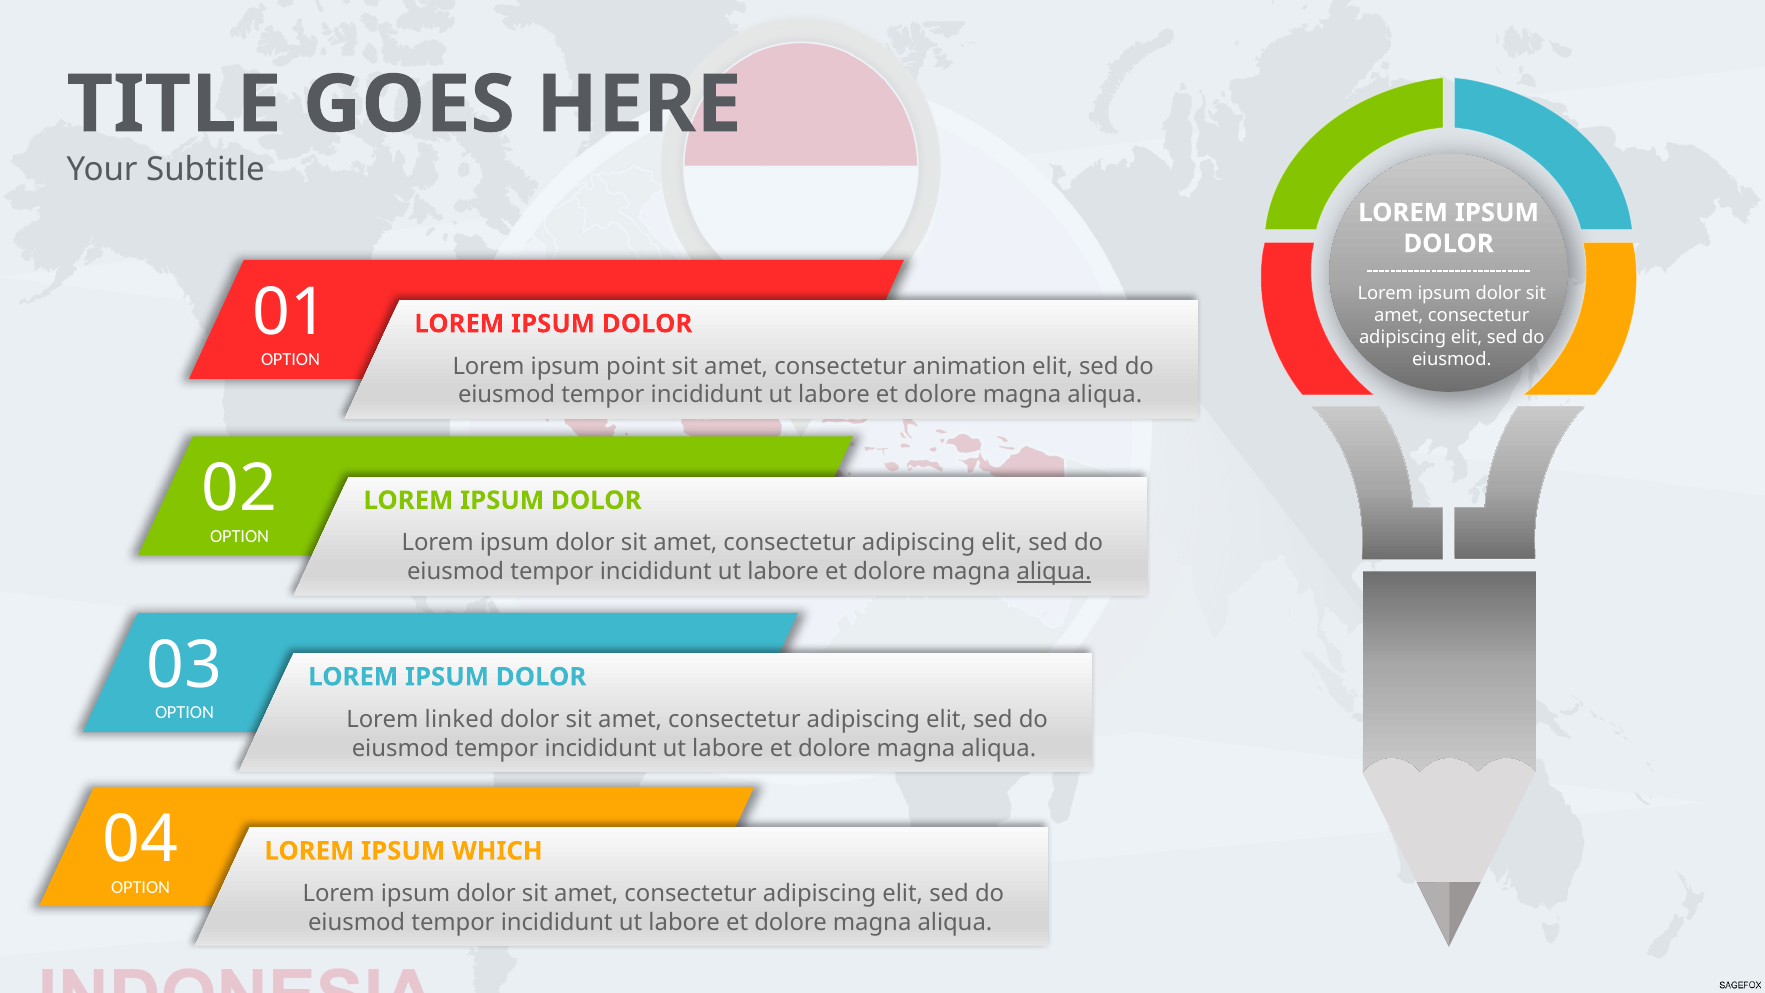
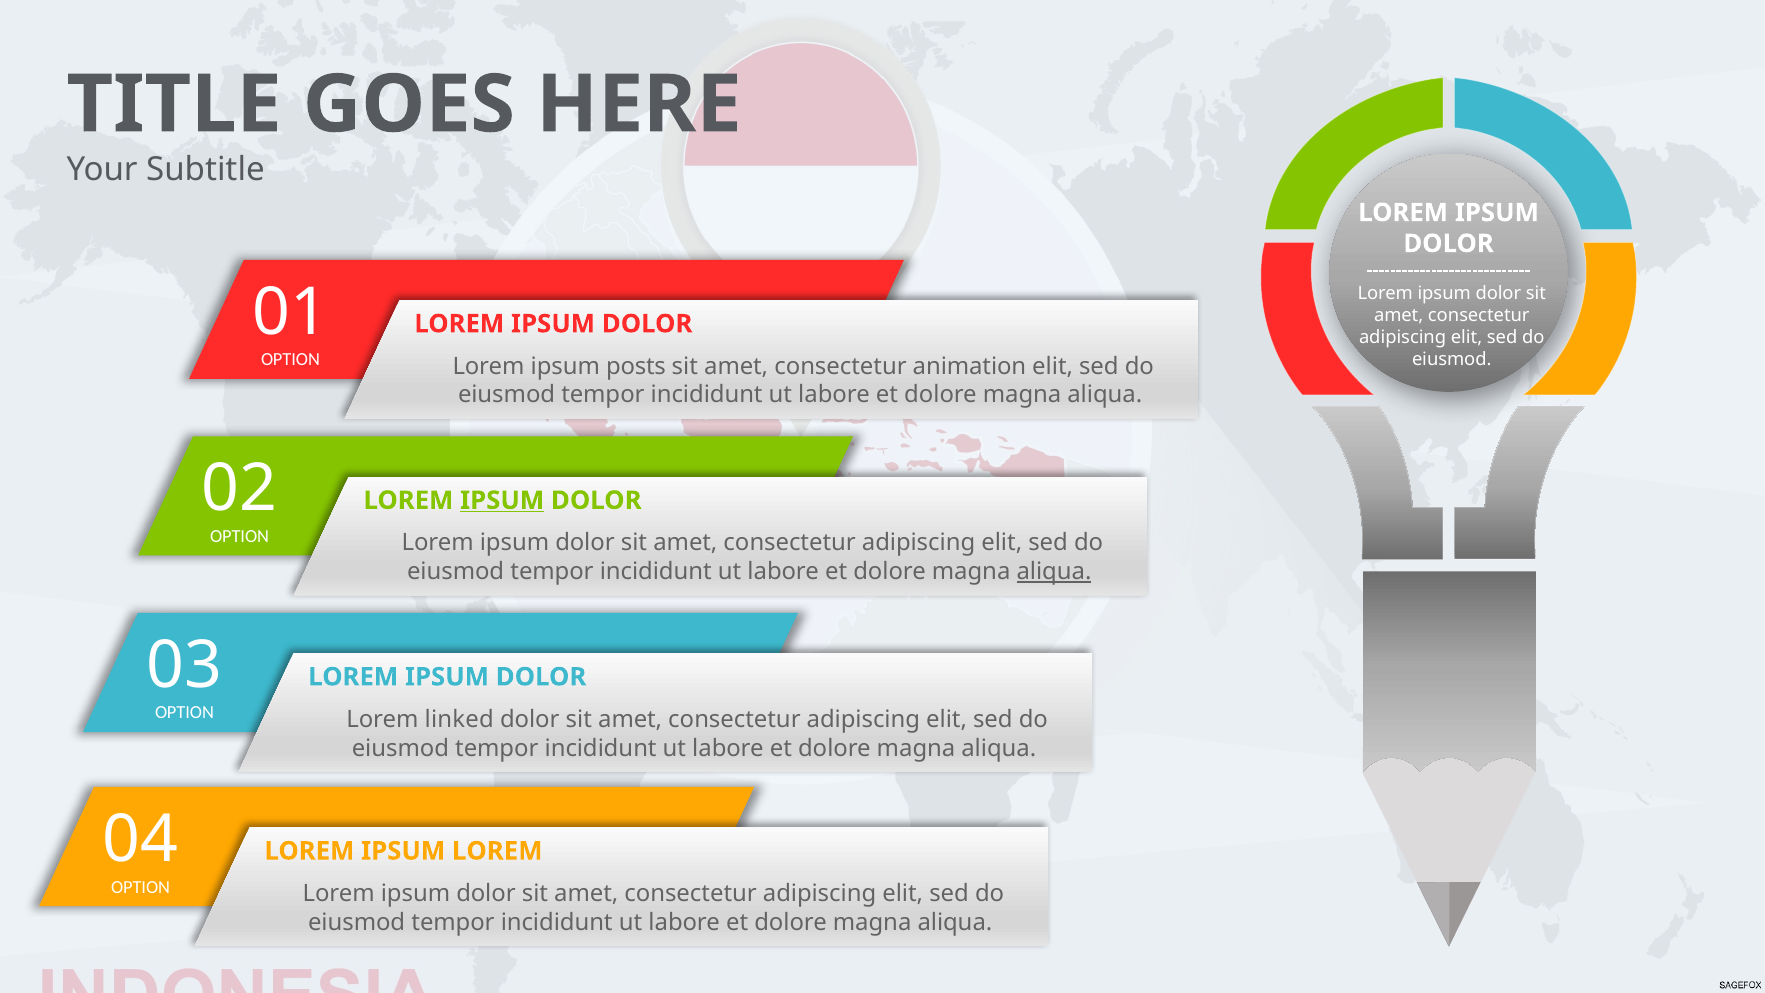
point: point -> posts (636, 366)
IPSUM underline: none -> present (502, 500)
IPSUM WHICH: WHICH -> LOREM (497, 851)
